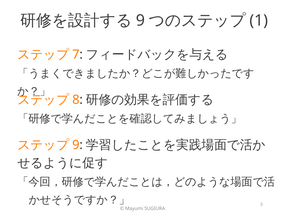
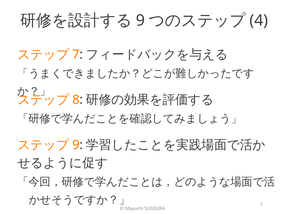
1: 1 -> 4 (259, 20)
